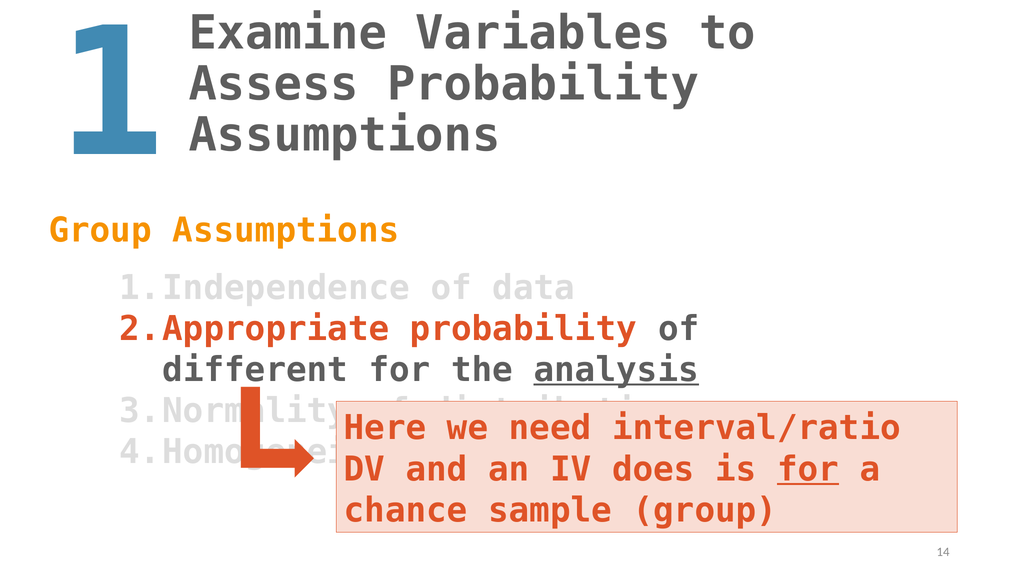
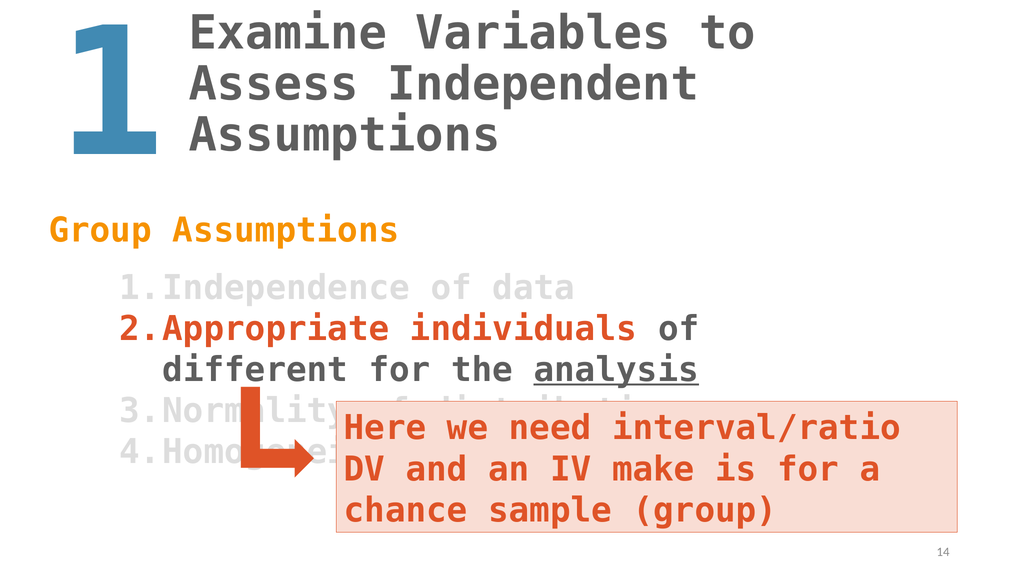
Assess Probability: Probability -> Independent (543, 84)
probability: probability -> individuals (523, 329)
does: does -> make (653, 469)
for underline: present -> none (808, 469)
